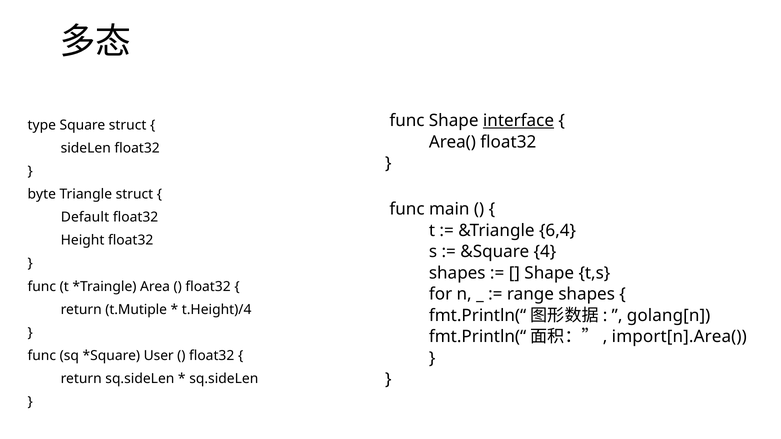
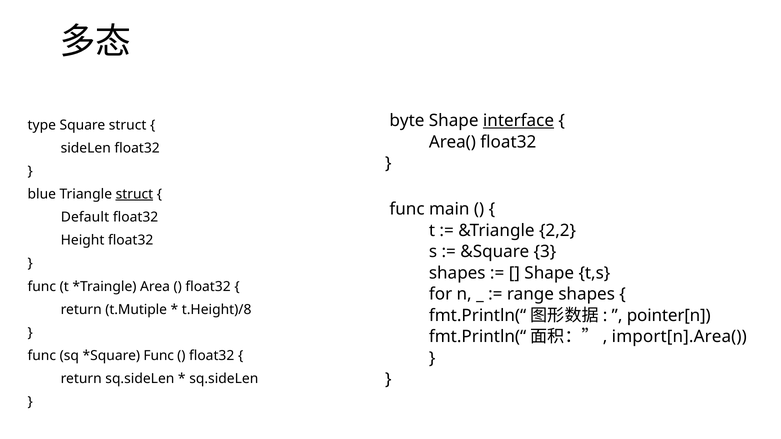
func: func -> byte (407, 121)
byte: byte -> blue (42, 194)
struct underline: none -> present (134, 194)
6,4: 6,4 -> 2,2 (558, 231)
4: 4 -> 3 (545, 252)
t.Height)/4: t.Height)/4 -> t.Height)/8 (217, 310)
golang[n: golang[n -> pointer[n (669, 316)
User: User -> Func (159, 356)
